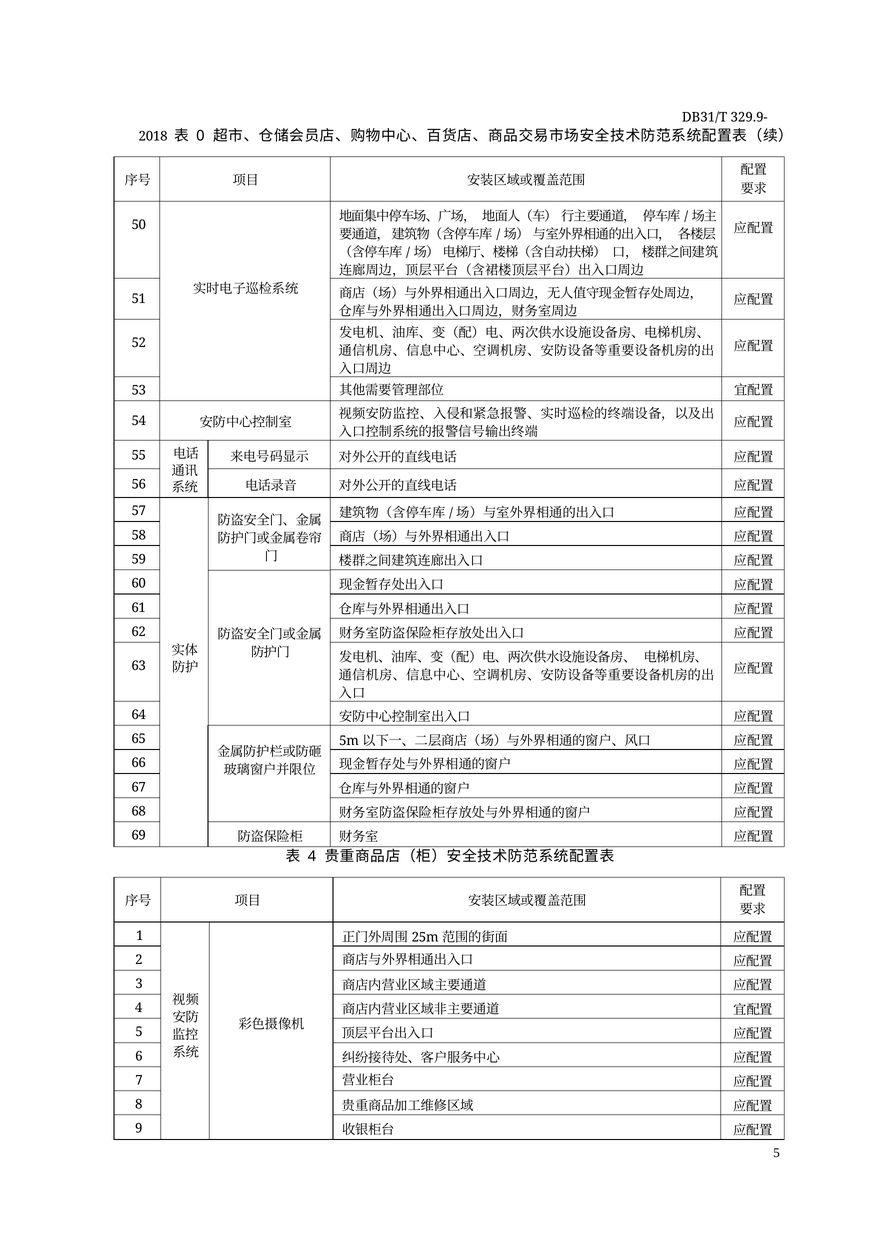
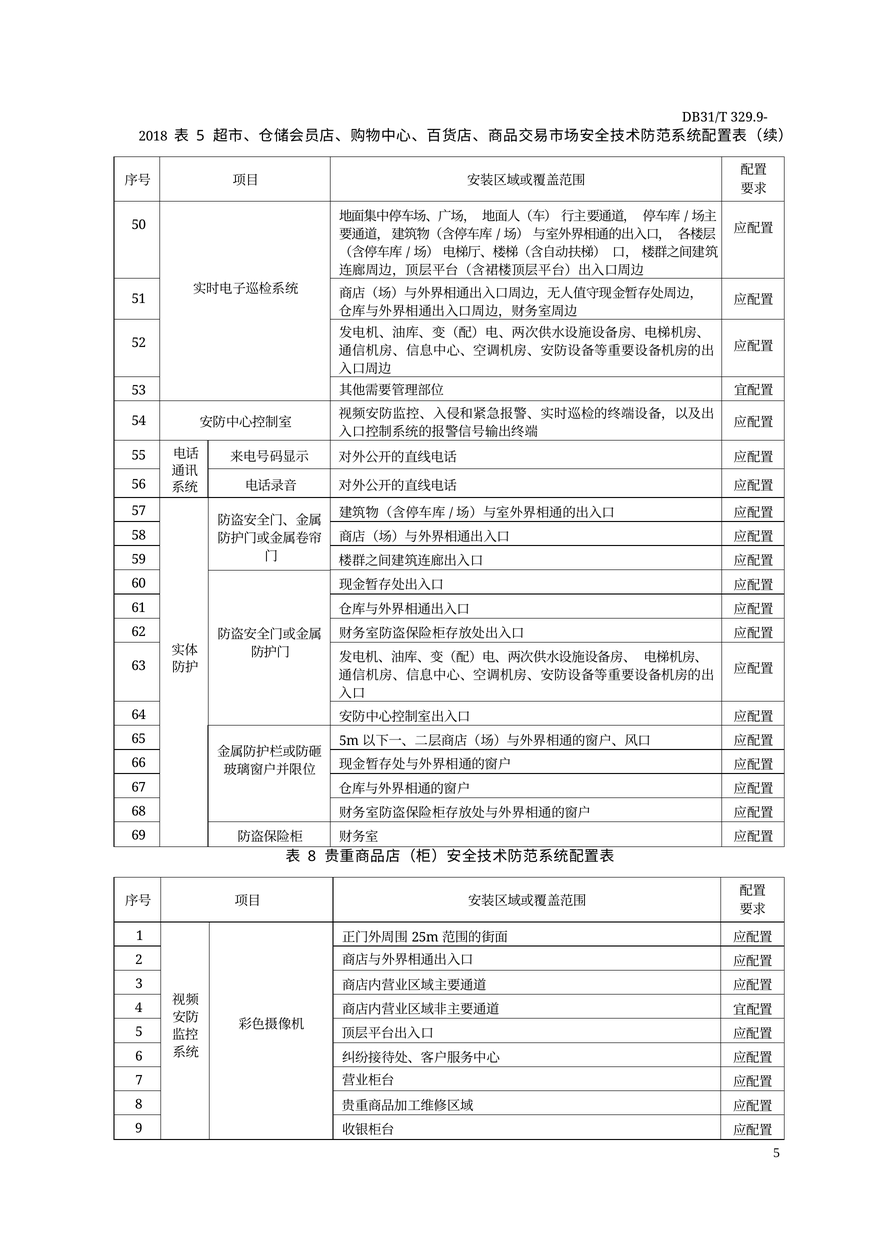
0: 0 -> 5 (200, 136)
4: 4 -> 8 (312, 856)
